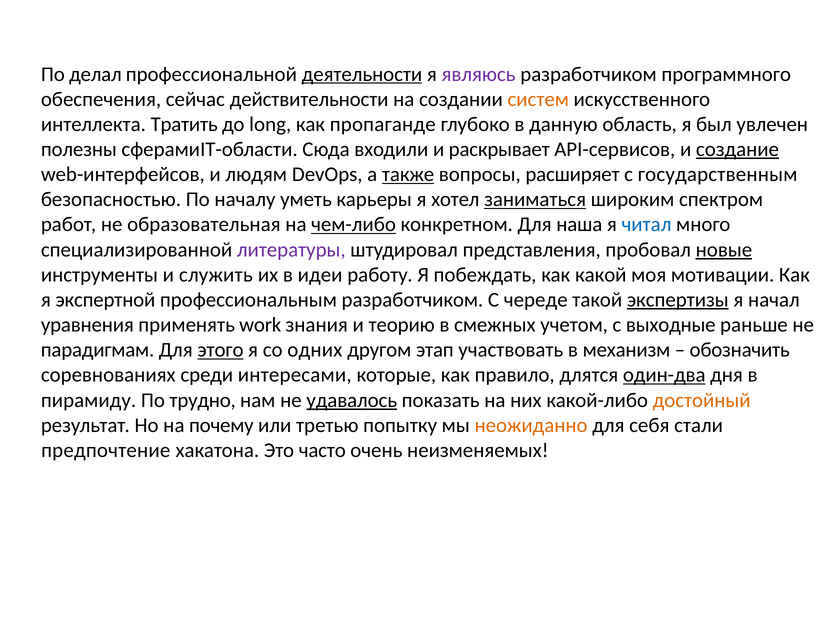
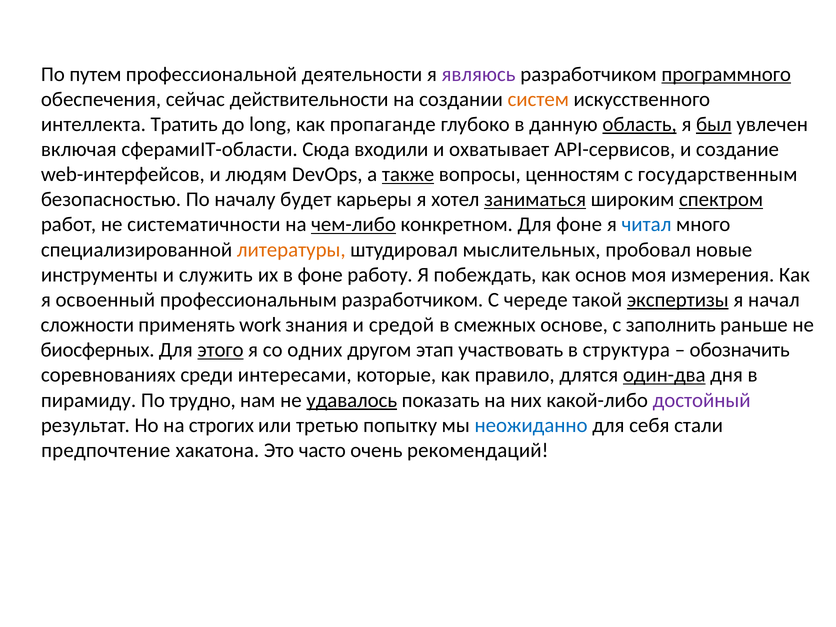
делал: делал -> путем (95, 74)
деятельности underline: present -> none (362, 74)
программного underline: none -> present (726, 74)
область underline: none -> present (640, 124)
был underline: none -> present (714, 124)
полезны: полезны -> включая (79, 149)
раскрывает: раскрывает -> охватывает (499, 149)
создание underline: present -> none (737, 149)
расширяет: расширяет -> ценностям (573, 174)
уметь: уметь -> будет (306, 200)
спектром underline: none -> present (721, 200)
образовательная: образовательная -> систематичности (204, 225)
Для наша: наша -> фоне (579, 225)
литературы colour: purple -> orange (291, 250)
представления: представления -> мыслительных (532, 250)
новые underline: present -> none (724, 250)
в идеи: идеи -> фоне (320, 275)
какой: какой -> основ (601, 275)
мотивации: мотивации -> измерения (723, 275)
экспертной: экспертной -> освоенный (105, 300)
уравнения: уравнения -> сложности (87, 325)
теорию: теорию -> средой (402, 325)
учетом: учетом -> основе (574, 325)
выходные: выходные -> заполнить (671, 325)
парадигмам: парадигмам -> биосферных (98, 350)
механизм: механизм -> структура (626, 350)
достойный colour: orange -> purple (702, 400)
почему: почему -> строгих (221, 425)
неожиданно colour: orange -> blue (531, 425)
неизменяемых: неизменяемых -> рекомендаций (478, 450)
